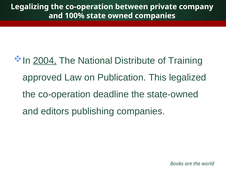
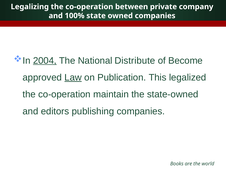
Training: Training -> Become (186, 61)
Law underline: none -> present (73, 78)
deadline: deadline -> maintain (111, 95)
